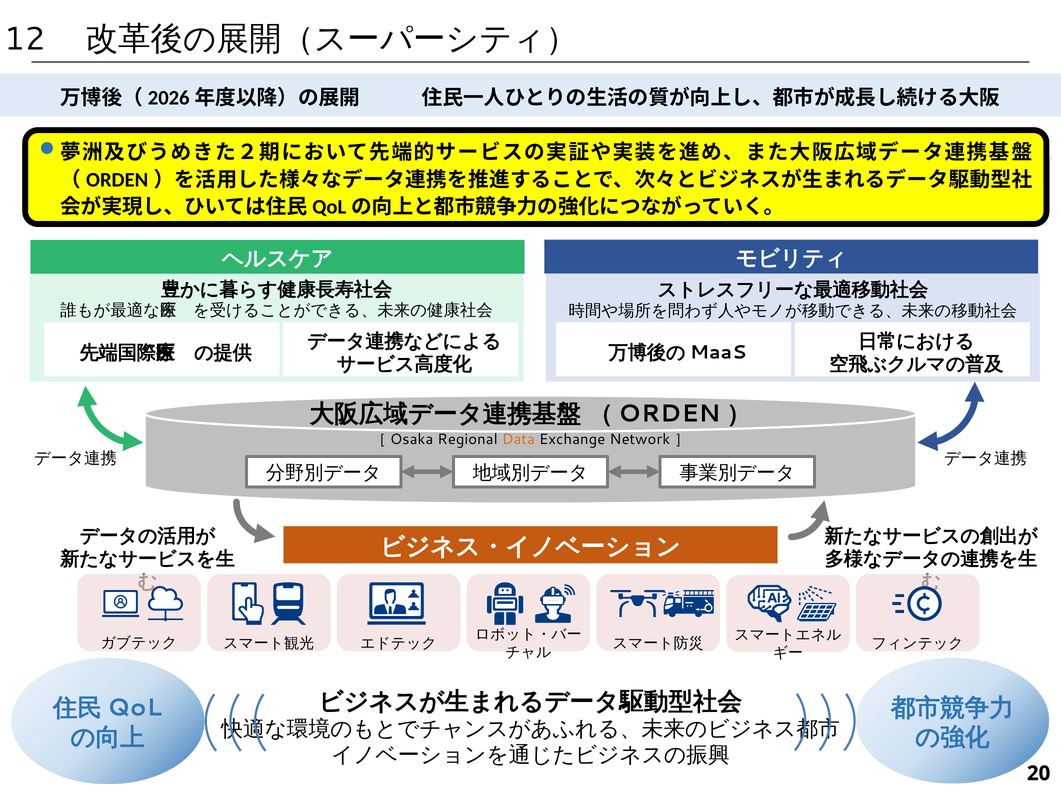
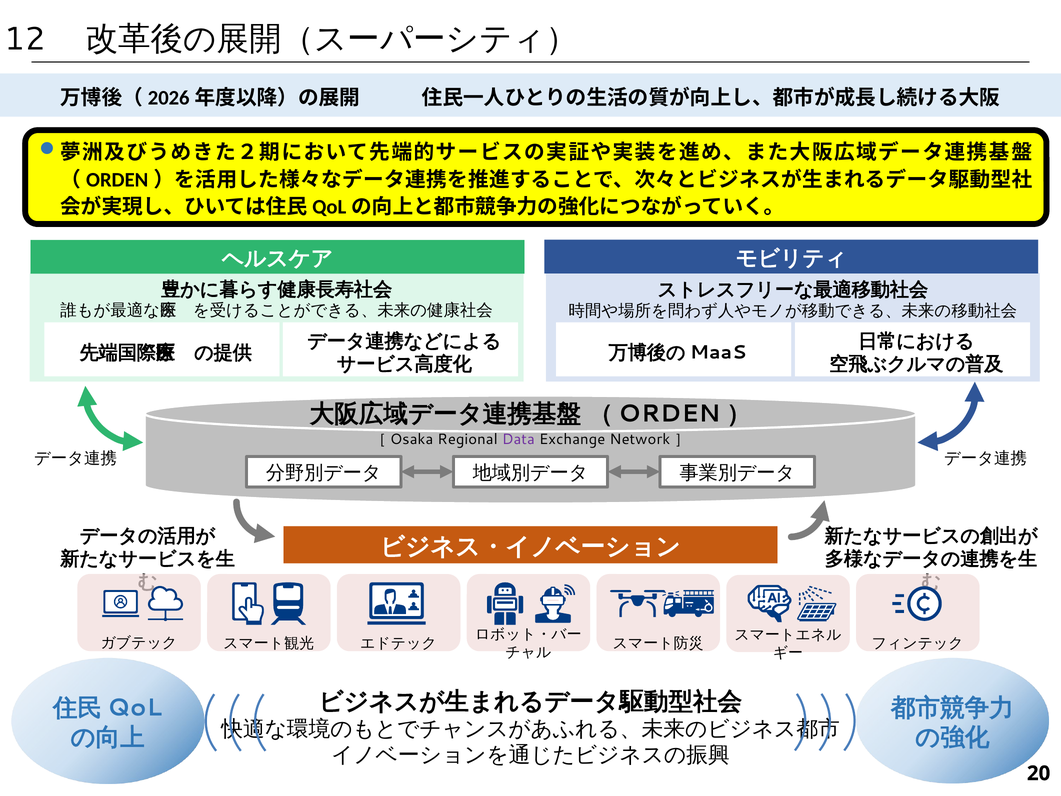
Data colour: orange -> purple (518, 439)
